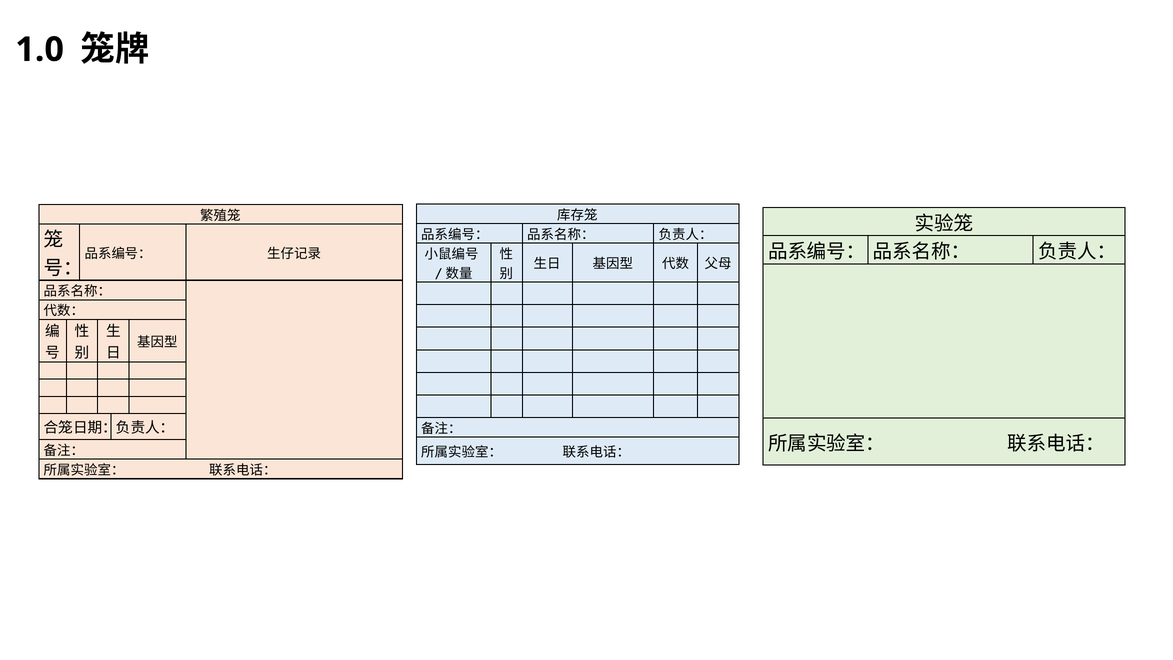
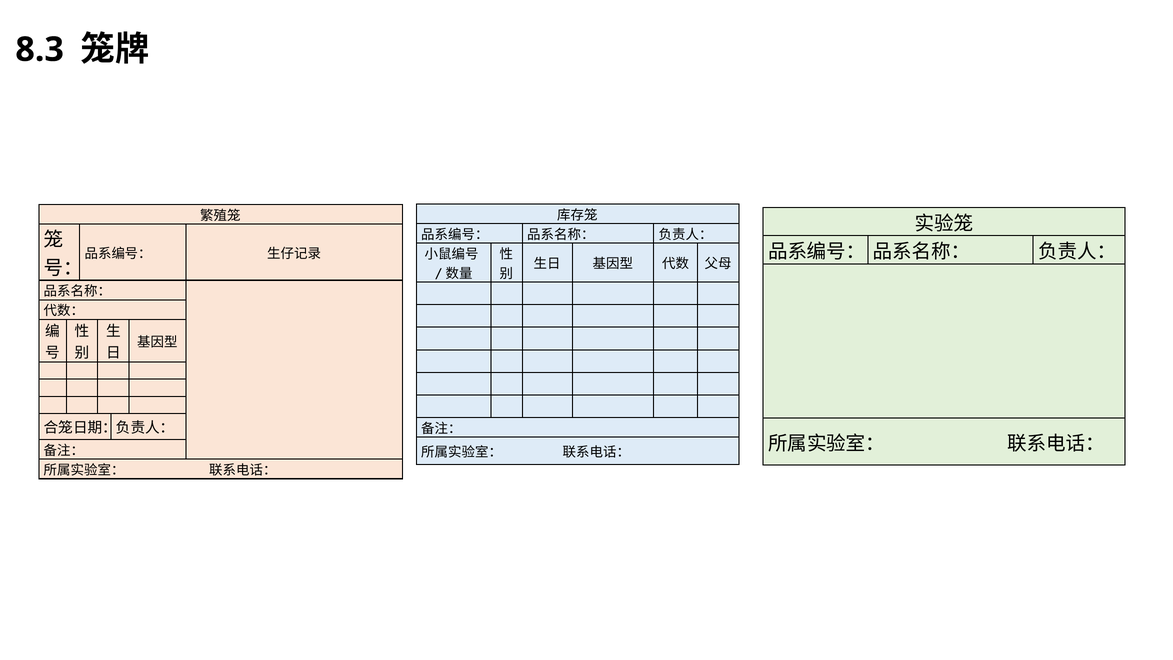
1.0: 1.0 -> 8.3 (40, 50)
